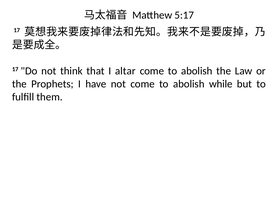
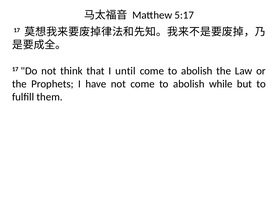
altar: altar -> until (125, 71)
